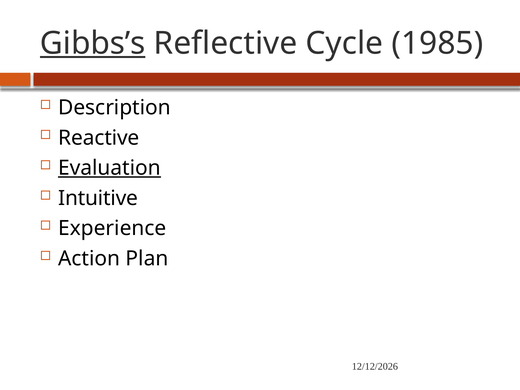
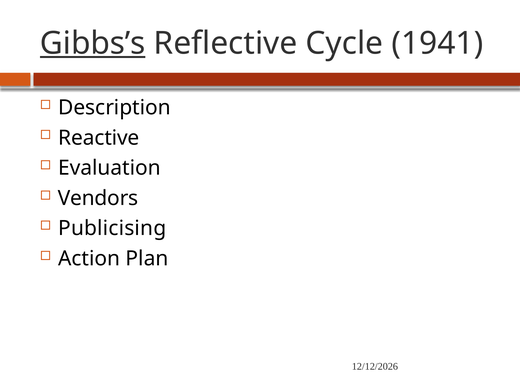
1985: 1985 -> 1941 (437, 43)
Evaluation underline: present -> none (110, 168)
Intuitive: Intuitive -> Vendors (98, 198)
Experience: Experience -> Publicising (112, 228)
